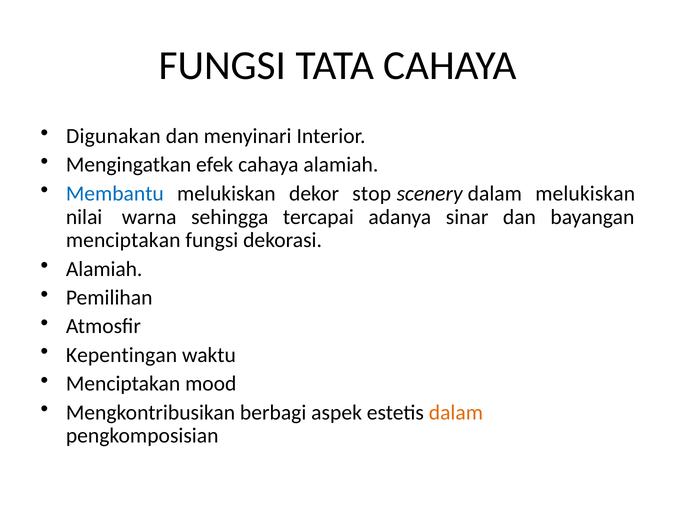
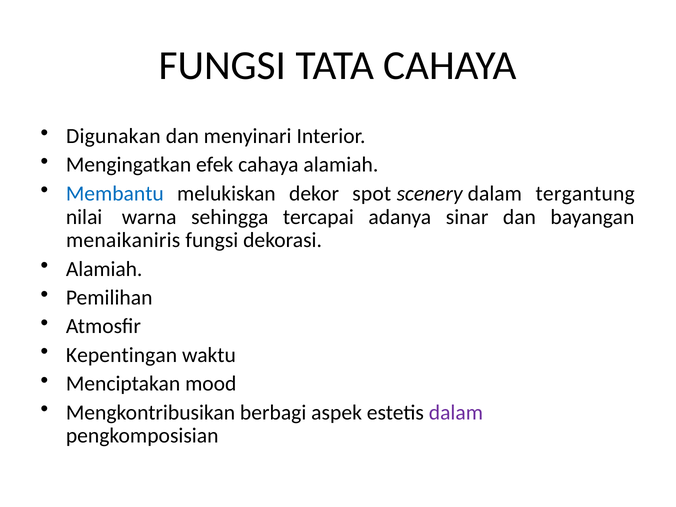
stop: stop -> spot (372, 194)
dalam melukiskan: melukiskan -> tergantung (585, 194)
menciptakan: menciptakan -> menaikaniris (123, 240)
dalam colour: orange -> purple (456, 413)
